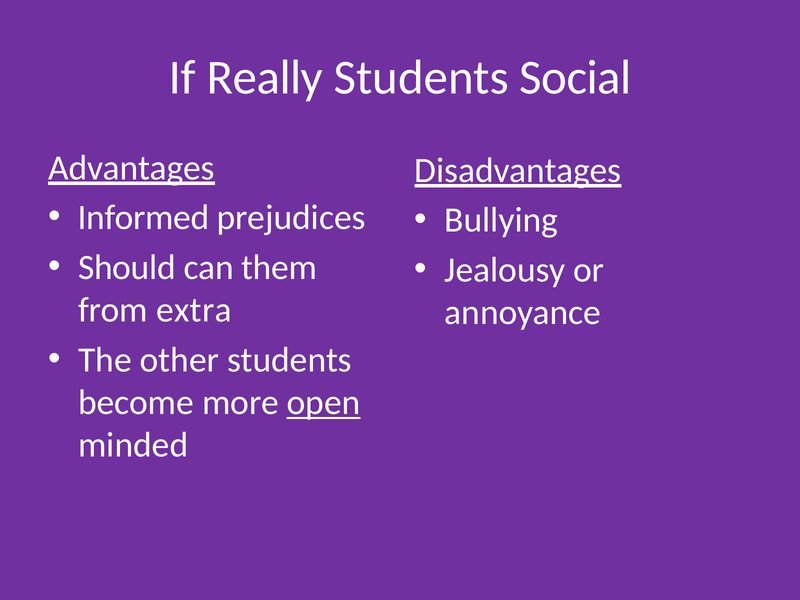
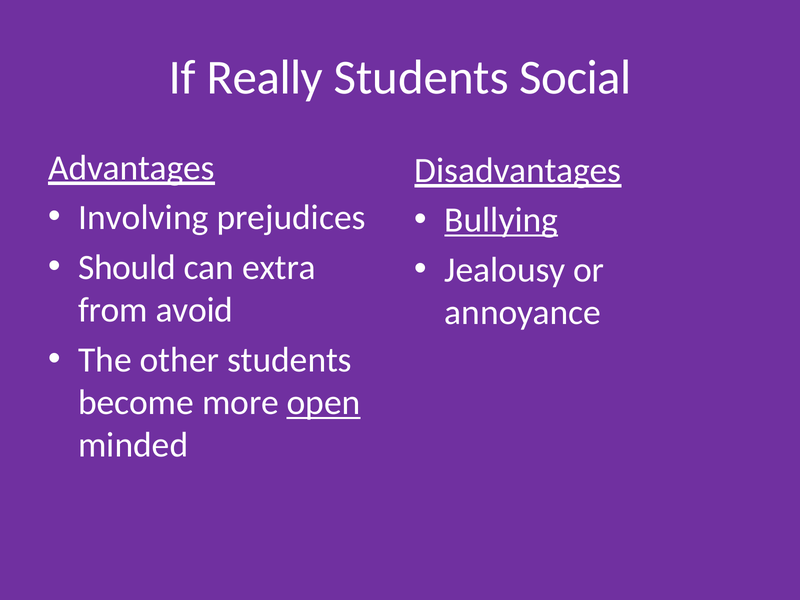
Informed: Informed -> Involving (143, 218)
Bullying underline: none -> present (501, 220)
them: them -> extra (279, 267)
extra: extra -> avoid (194, 310)
